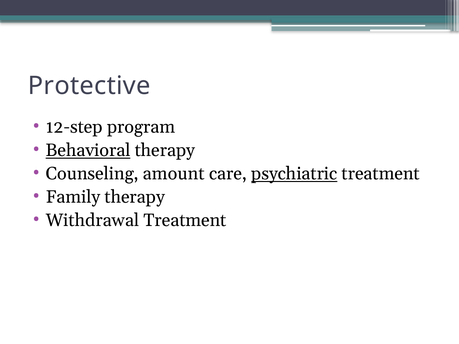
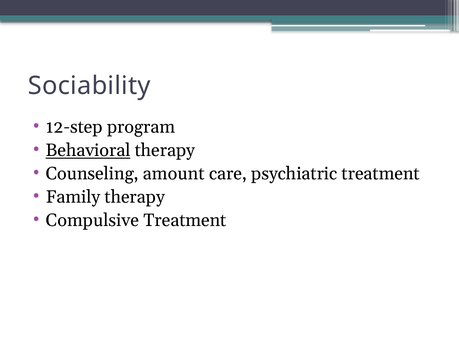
Protective: Protective -> Sociability (89, 86)
psychiatric underline: present -> none (294, 174)
Withdrawal: Withdrawal -> Compulsive (92, 221)
